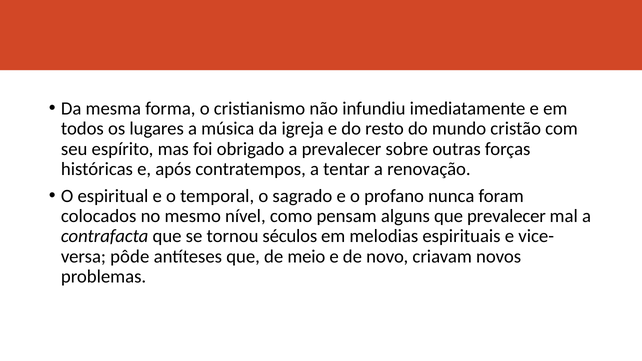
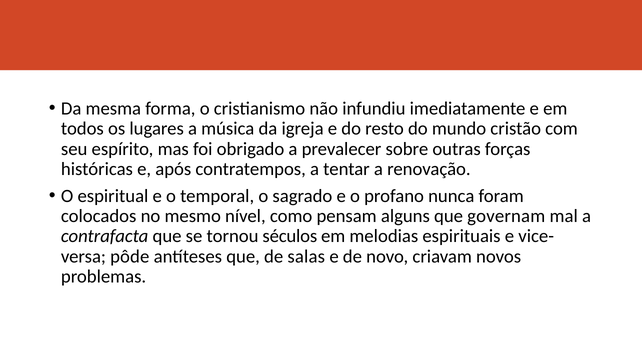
que prevalecer: prevalecer -> governam (506, 216)
meio: meio -> salas (306, 257)
